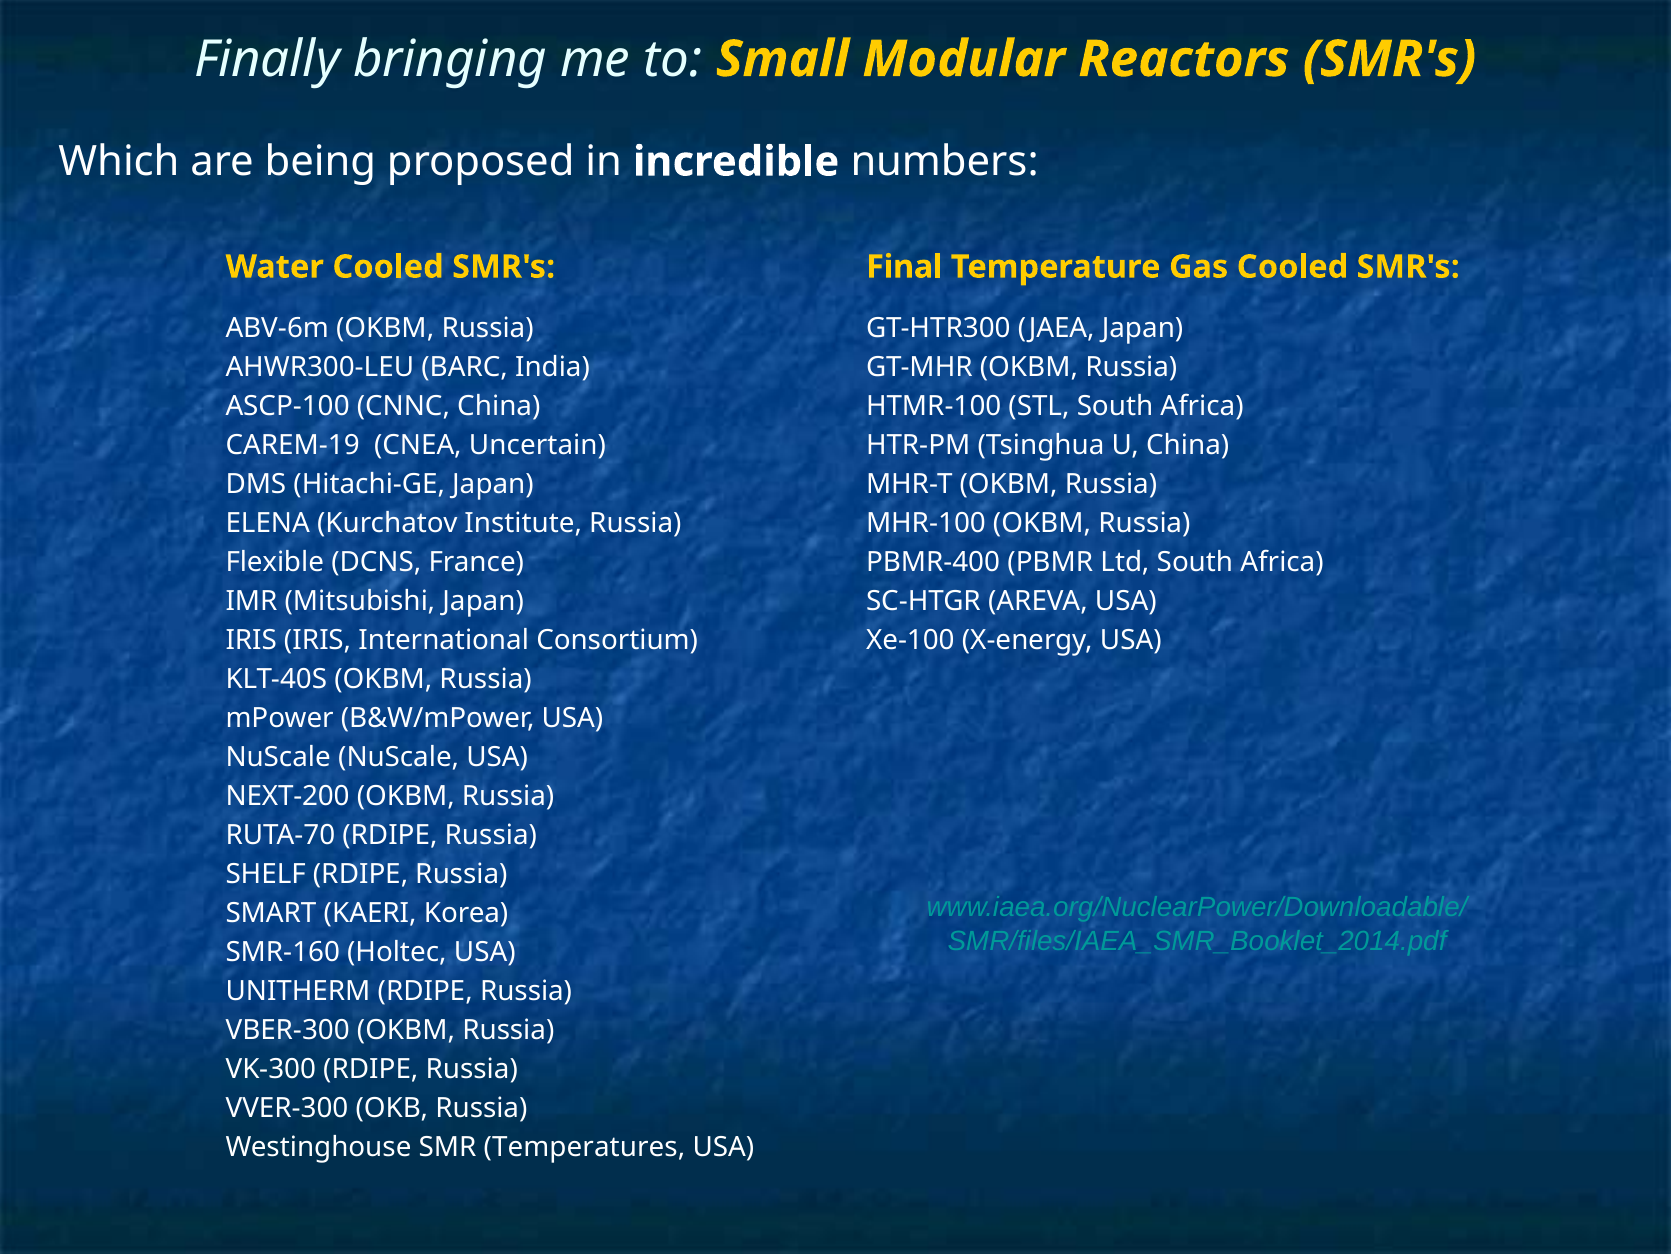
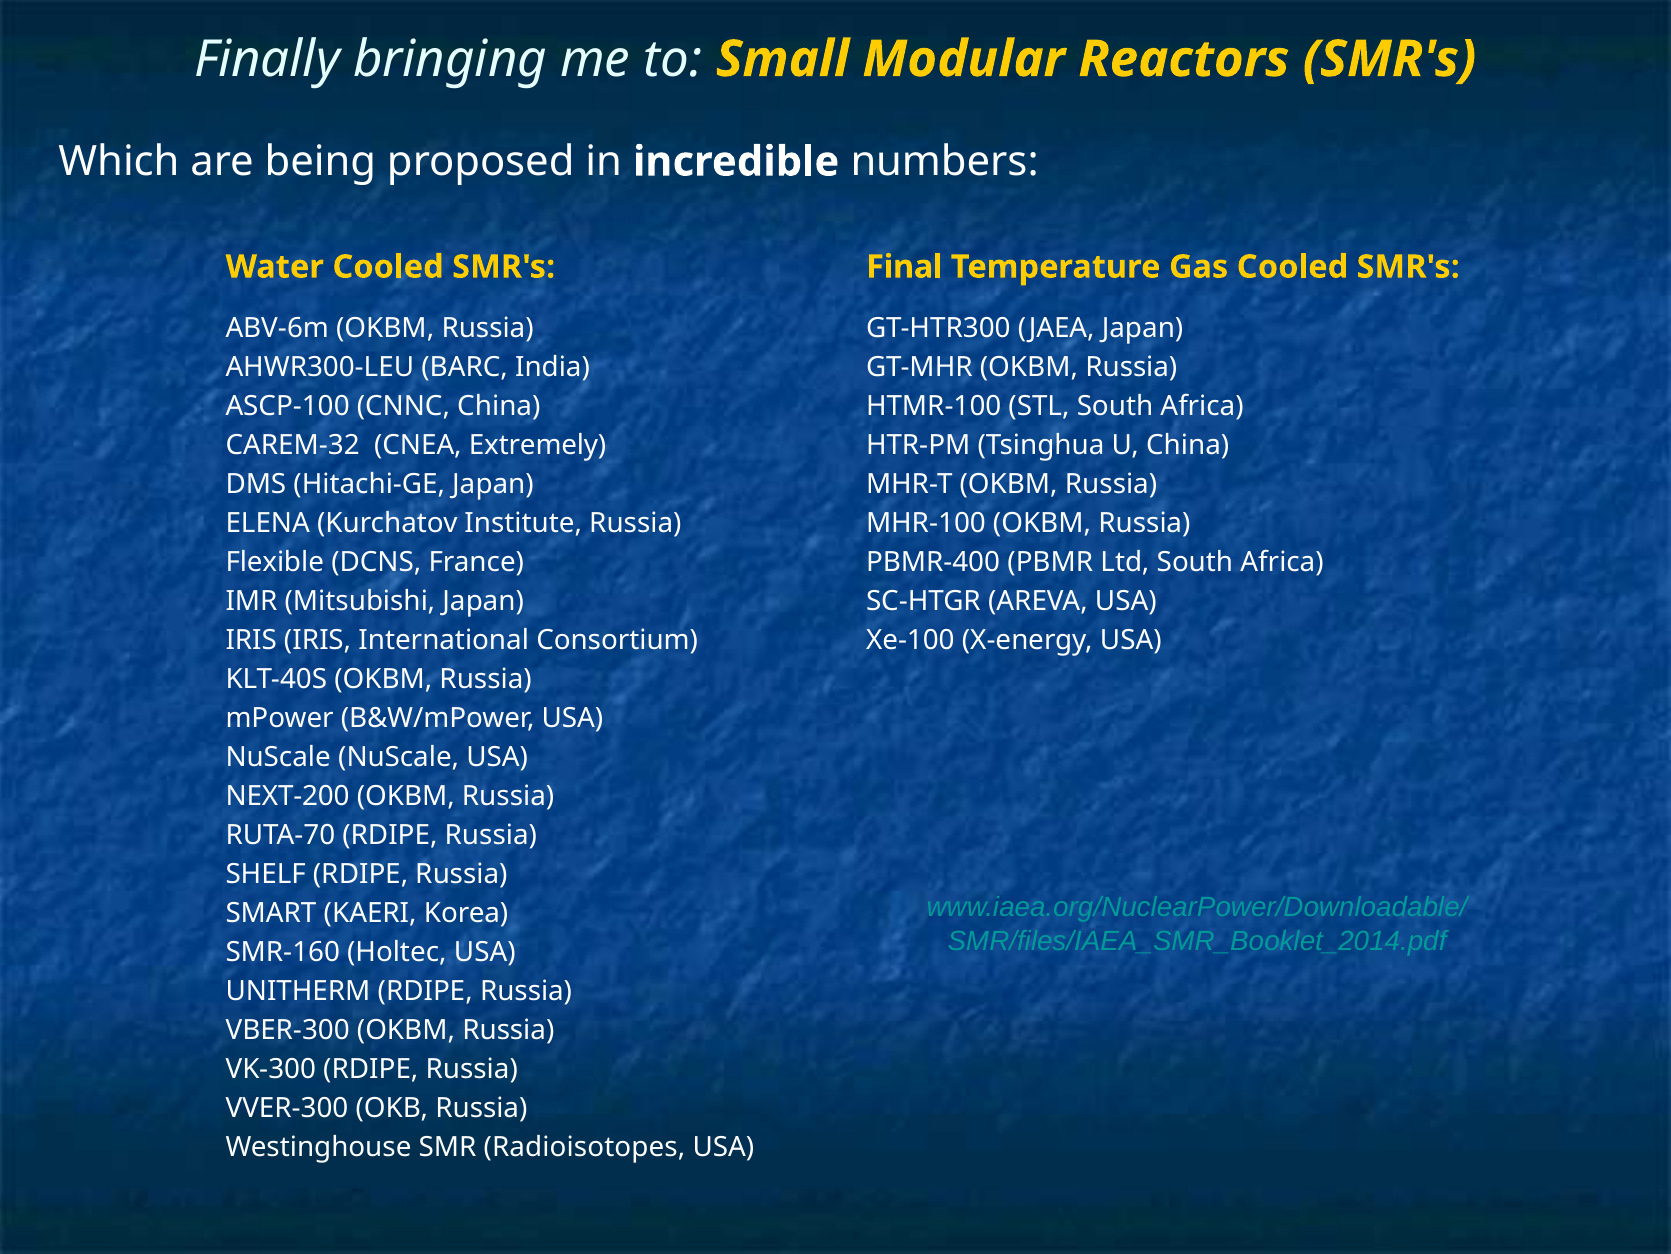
CAREM-19: CAREM-19 -> CAREM-32 (293, 445)
Uncertain: Uncertain -> Extremely (538, 445)
Temperatures: Temperatures -> Radioisotopes (584, 1147)
